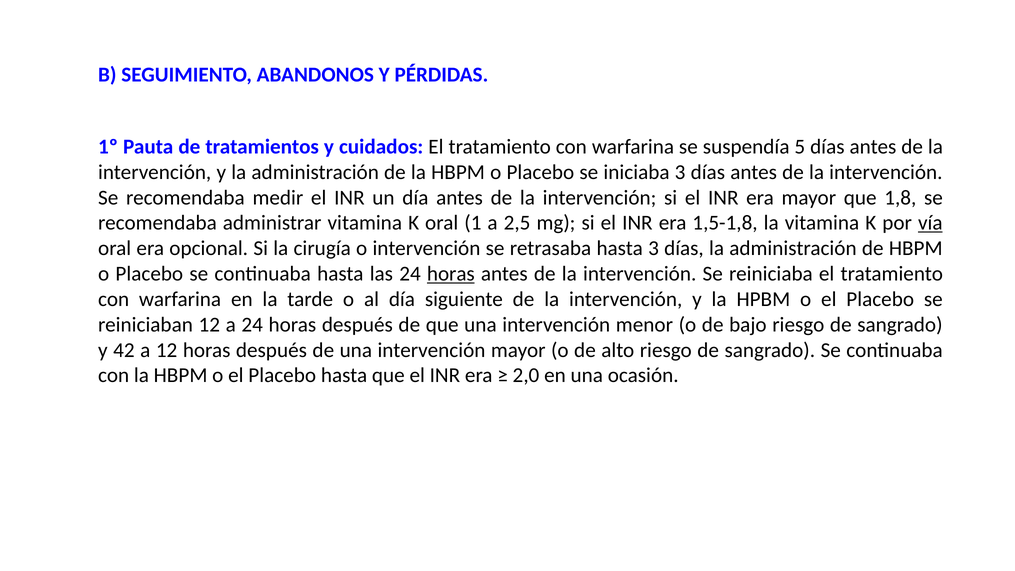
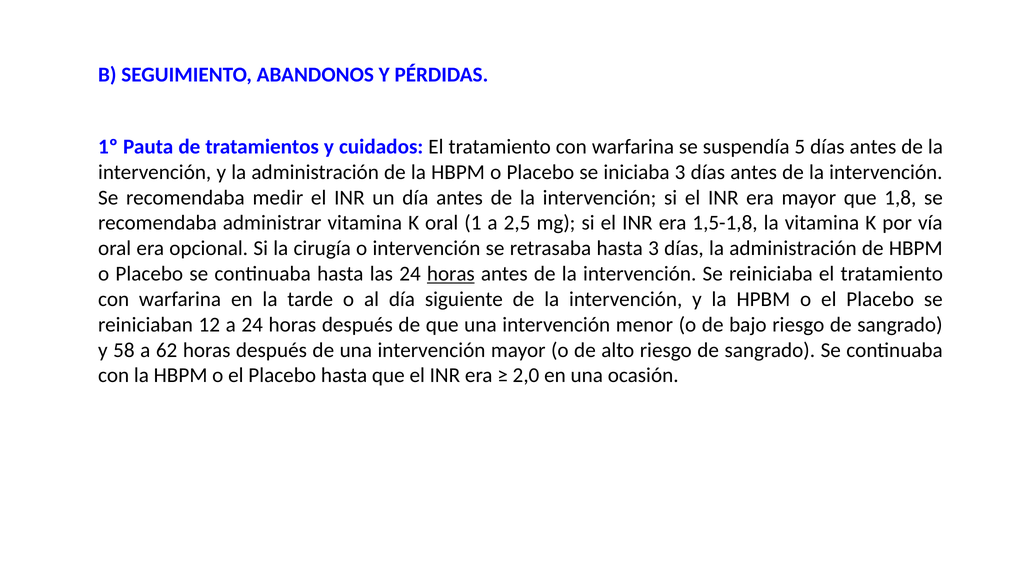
vía underline: present -> none (930, 223)
42: 42 -> 58 (124, 350)
a 12: 12 -> 62 (167, 350)
